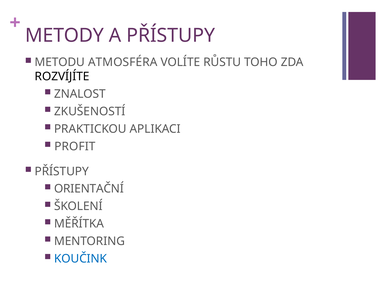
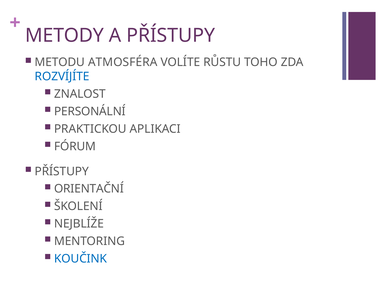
ROZVÍJÍTE colour: black -> blue (62, 77)
ZKUŠENOSTÍ: ZKUŠENOSTÍ -> PERSONÁLNÍ (90, 111)
PROFIT: PROFIT -> FÓRUM (75, 146)
MĚŘÍTKA: MĚŘÍTKA -> NEJBLÍŽE (79, 224)
